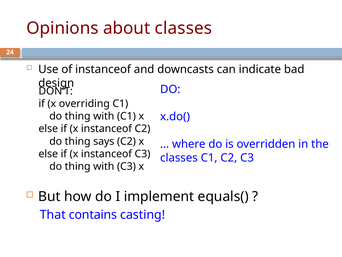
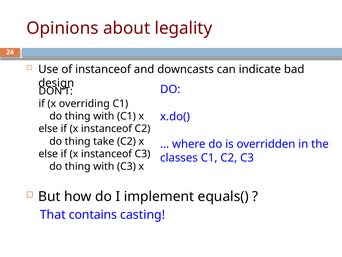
about classes: classes -> legality (183, 28)
says: says -> take (104, 141)
